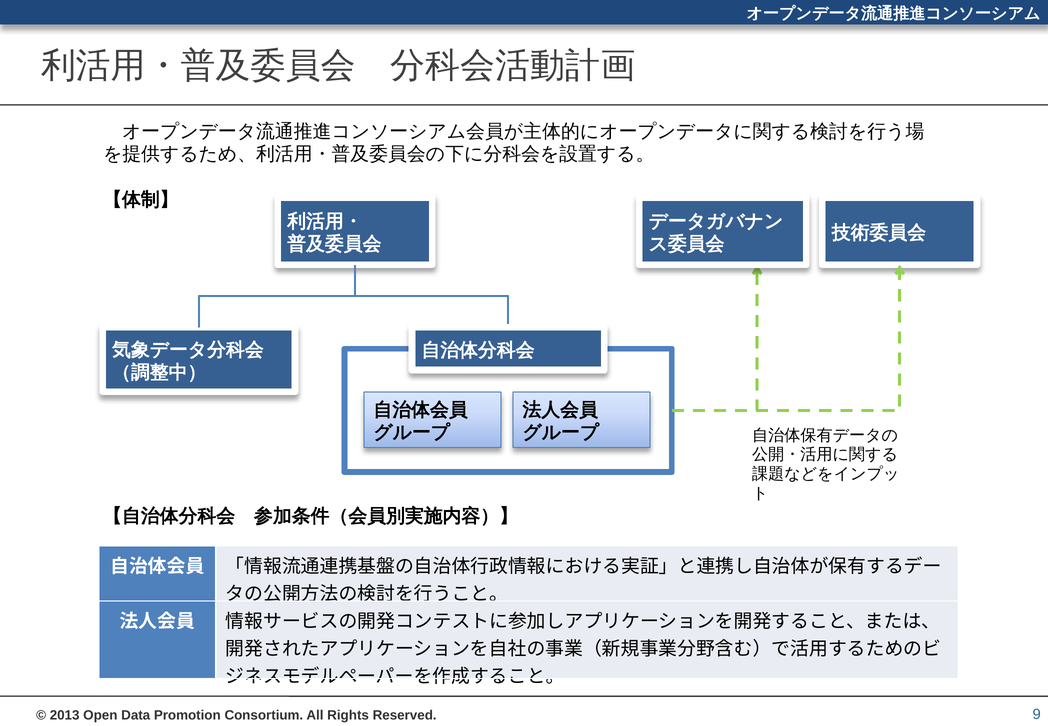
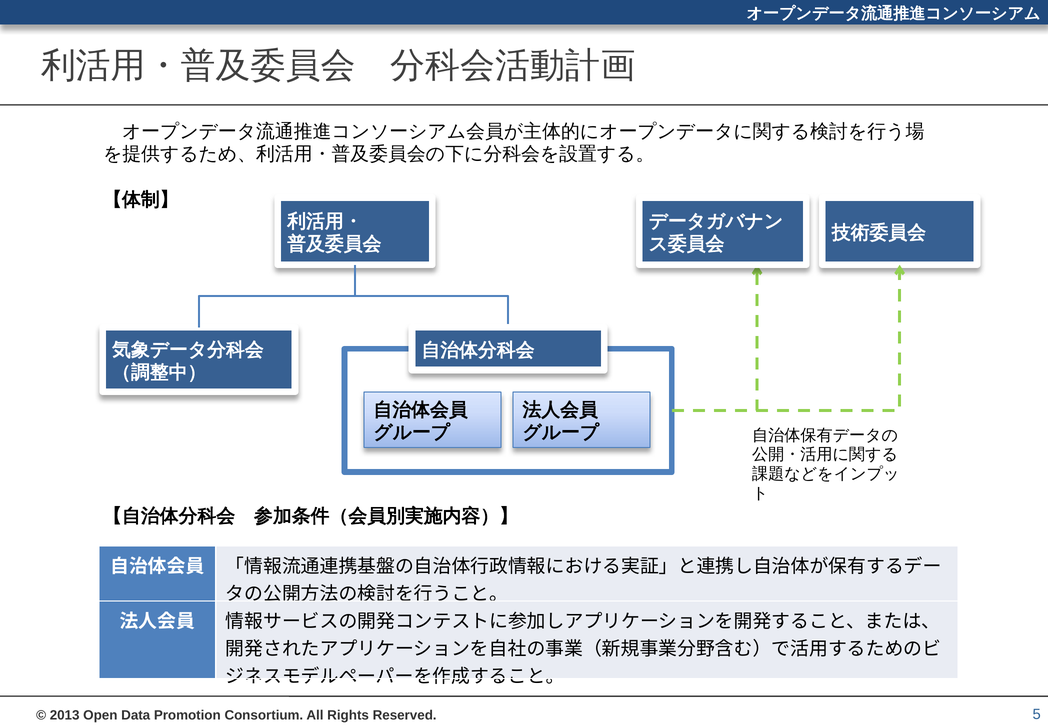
9: 9 -> 5 (1037, 714)
